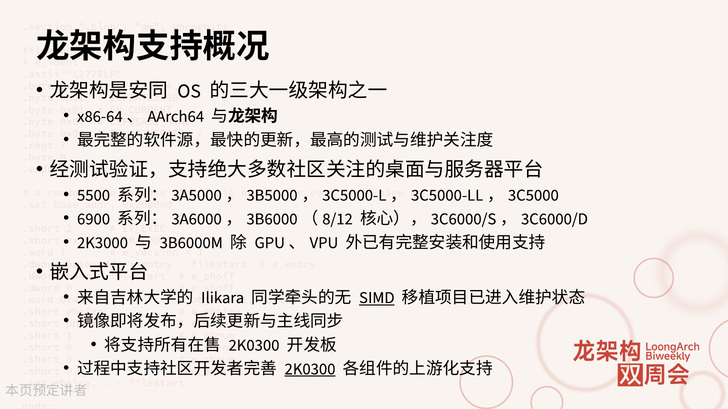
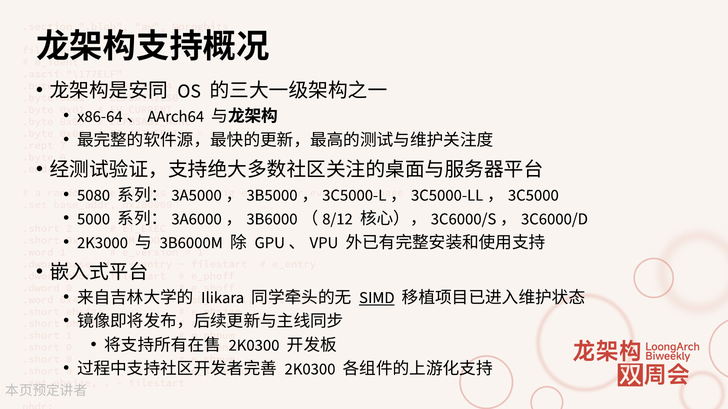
5500: 5500 -> 5080 (94, 195)
6900: 6900 -> 5000 (94, 219)
2K0300 underline: present -> none (310, 369)
